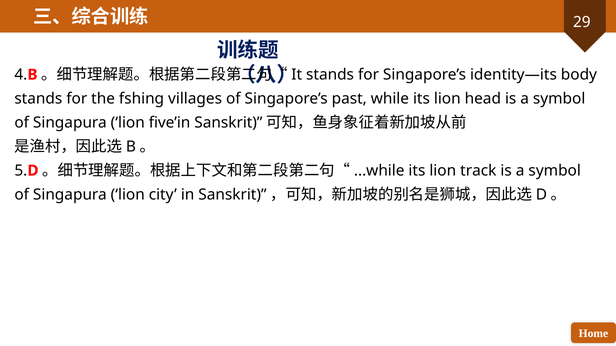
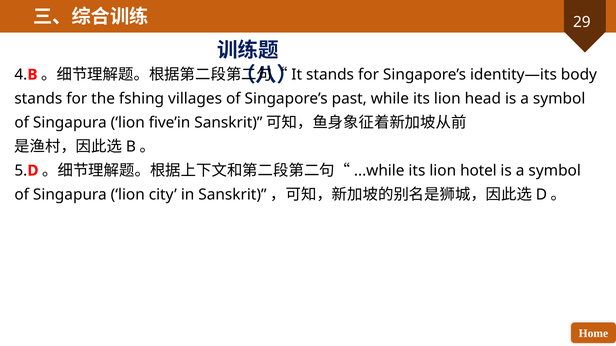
track: track -> hotel (478, 171)
